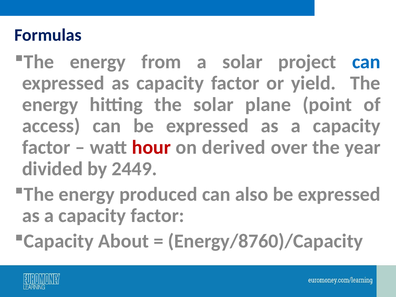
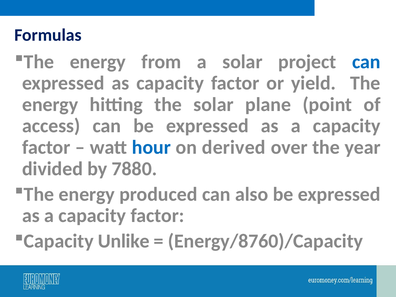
hour colour: red -> blue (151, 147)
2449: 2449 -> 7880 (134, 169)
About: About -> Unlike (124, 241)
